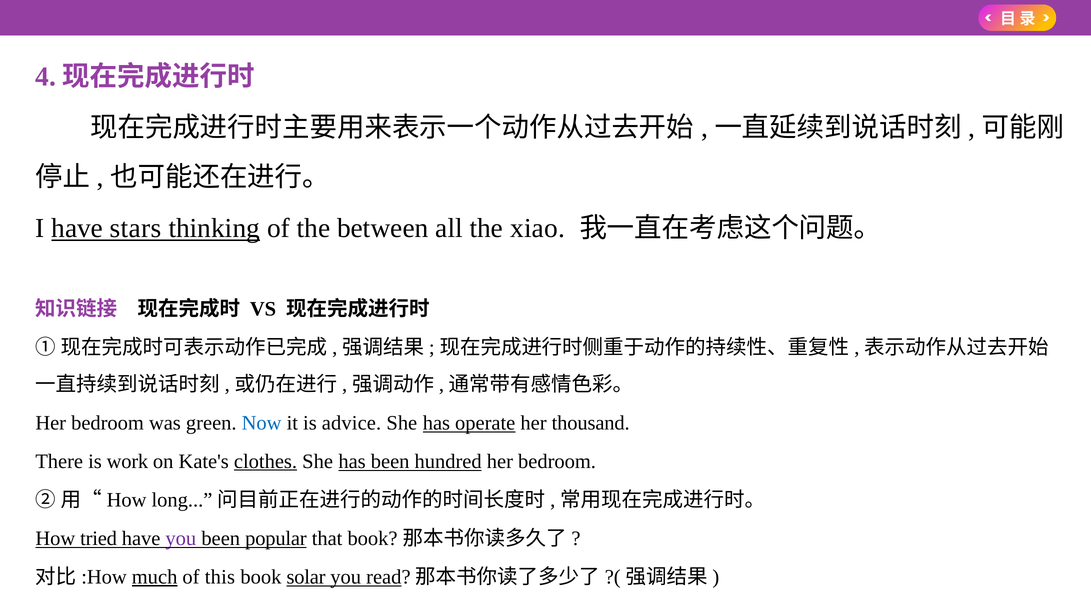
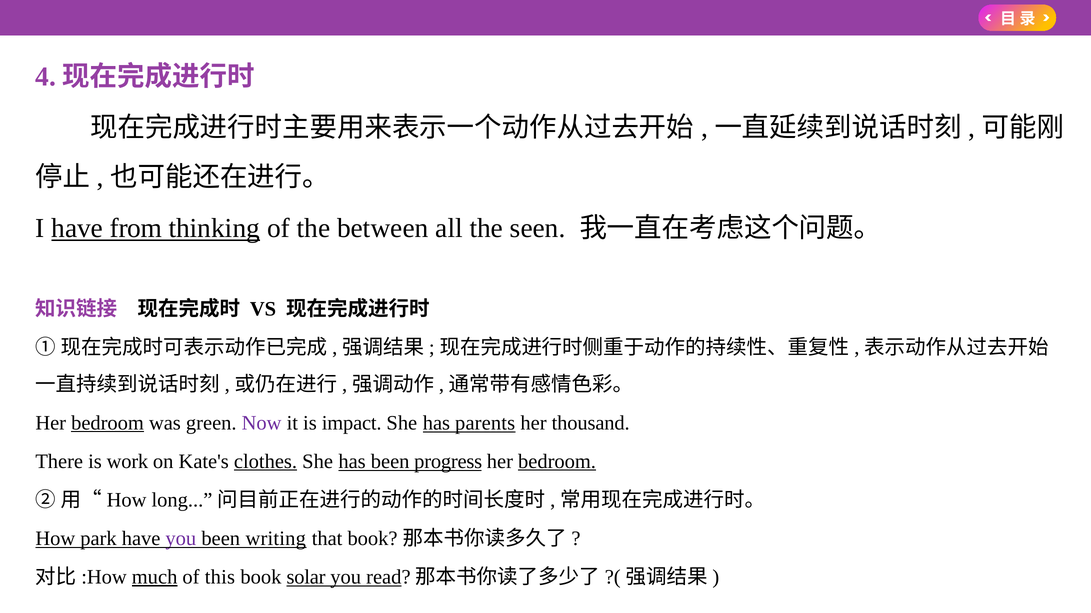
stars: stars -> from (136, 228)
xiao: xiao -> seen (538, 228)
bedroom underline: none -> present (108, 423)
Now colour: blue -> purple (262, 423)
advice: advice -> impact (352, 423)
operate: operate -> parents (485, 423)
hundred: hundred -> progress (448, 462)
bedroom underline: none -> present (557, 462)
tried: tried -> park (98, 539)
popular: popular -> writing (276, 539)
